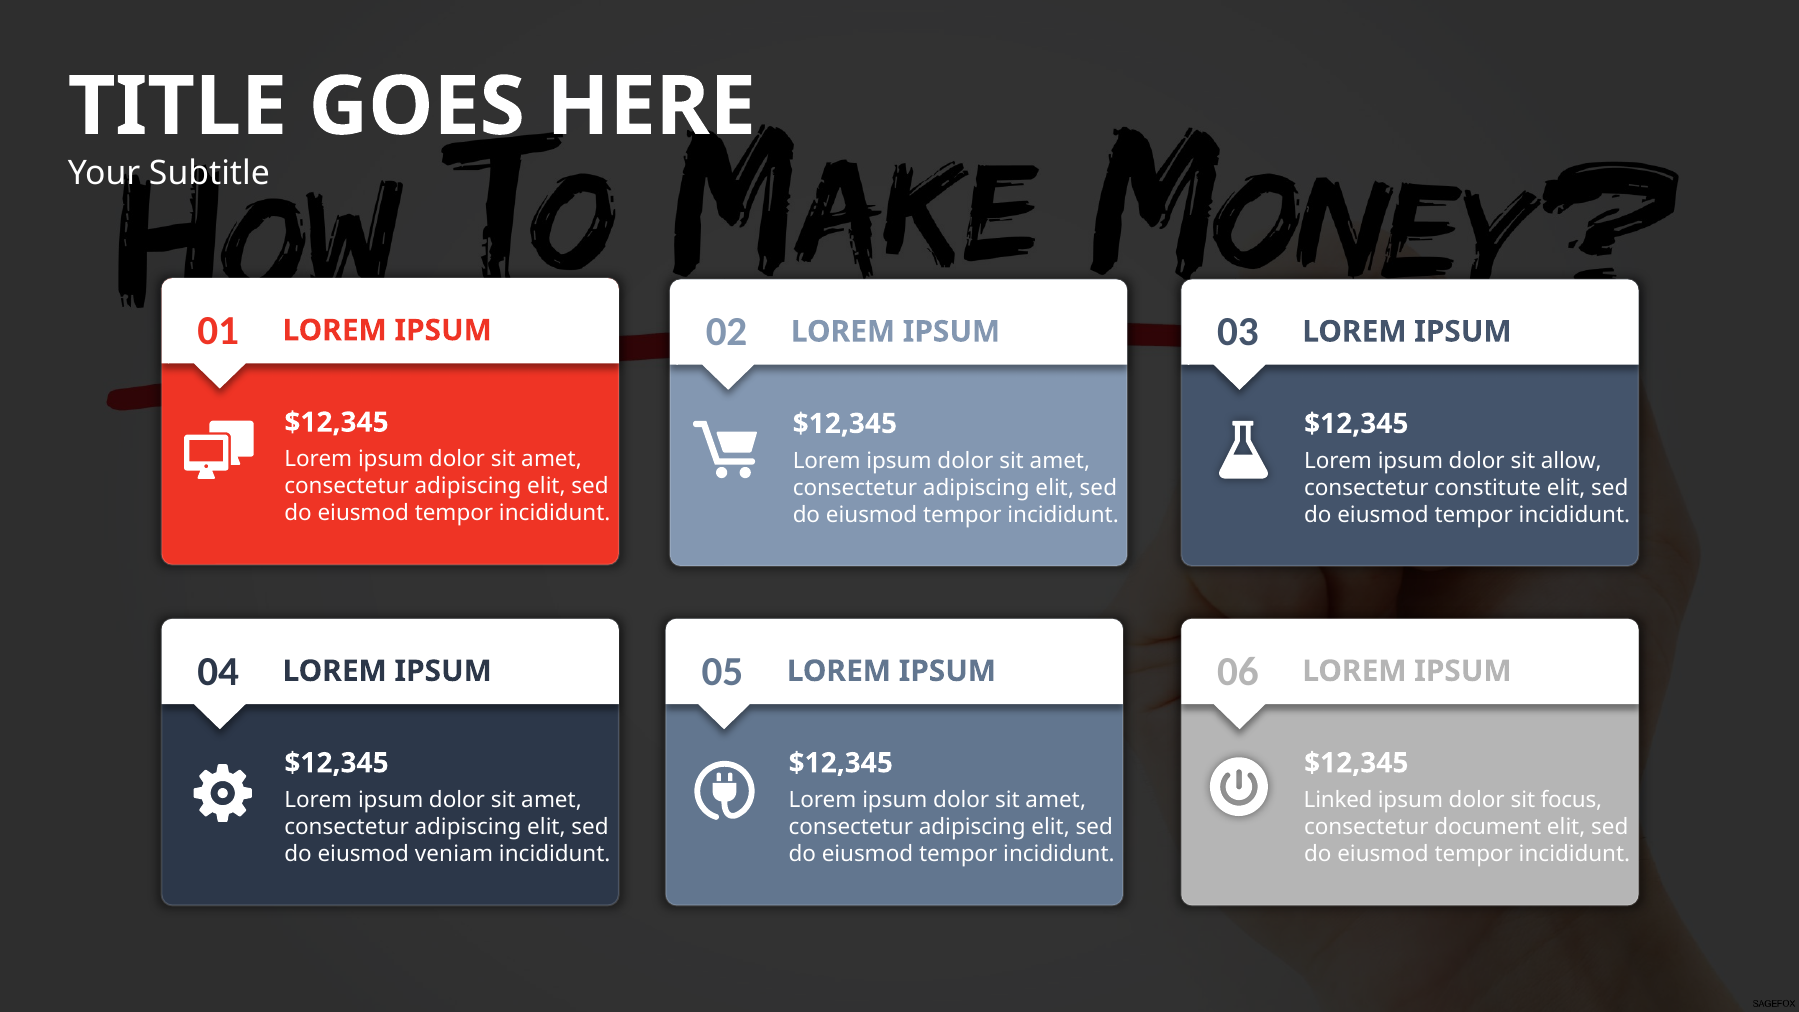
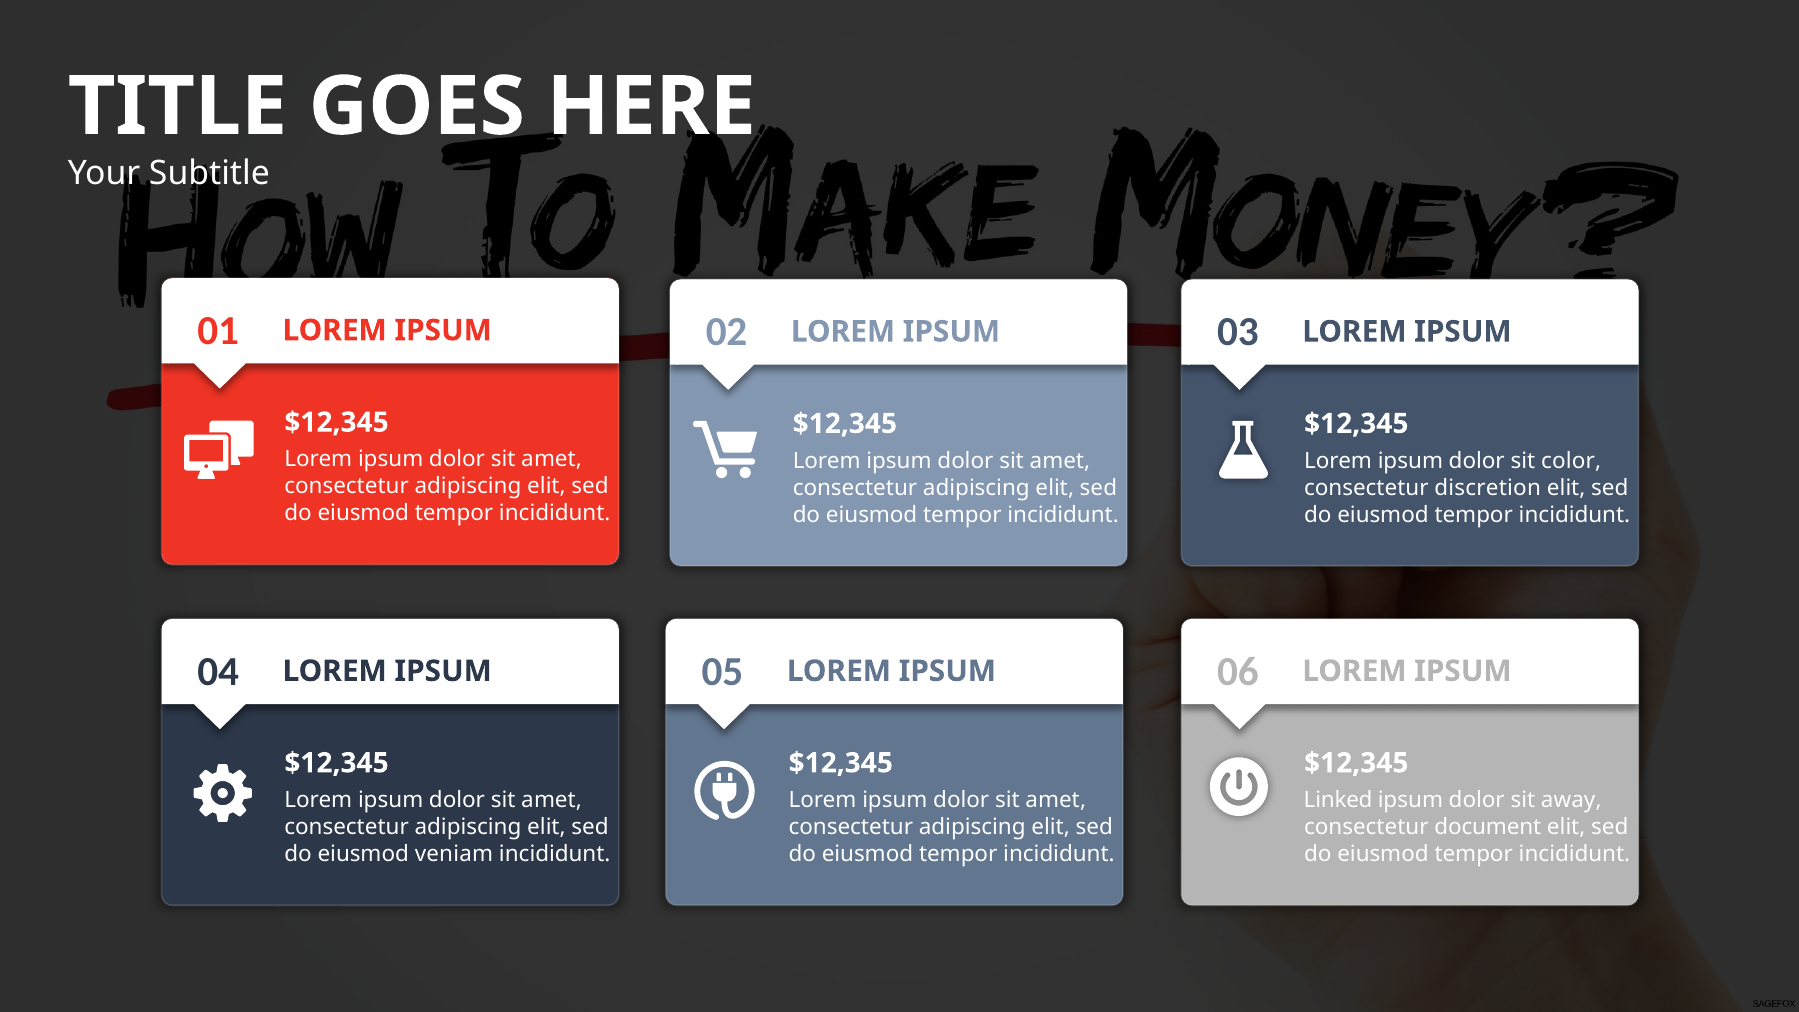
allow: allow -> color (1571, 461)
constitute: constitute -> discretion (1488, 488)
focus: focus -> away (1571, 800)
